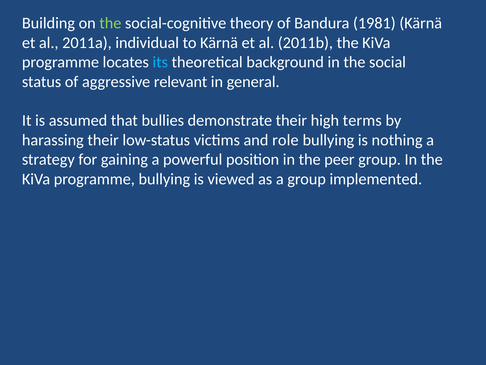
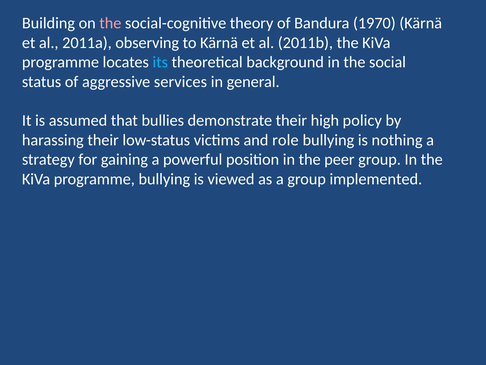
the colour: light green -> pink (110, 23)
1981: 1981 -> 1970 (374, 23)
individual: individual -> observing (147, 43)
relevant: relevant -> services (180, 82)
terms: terms -> policy (362, 120)
